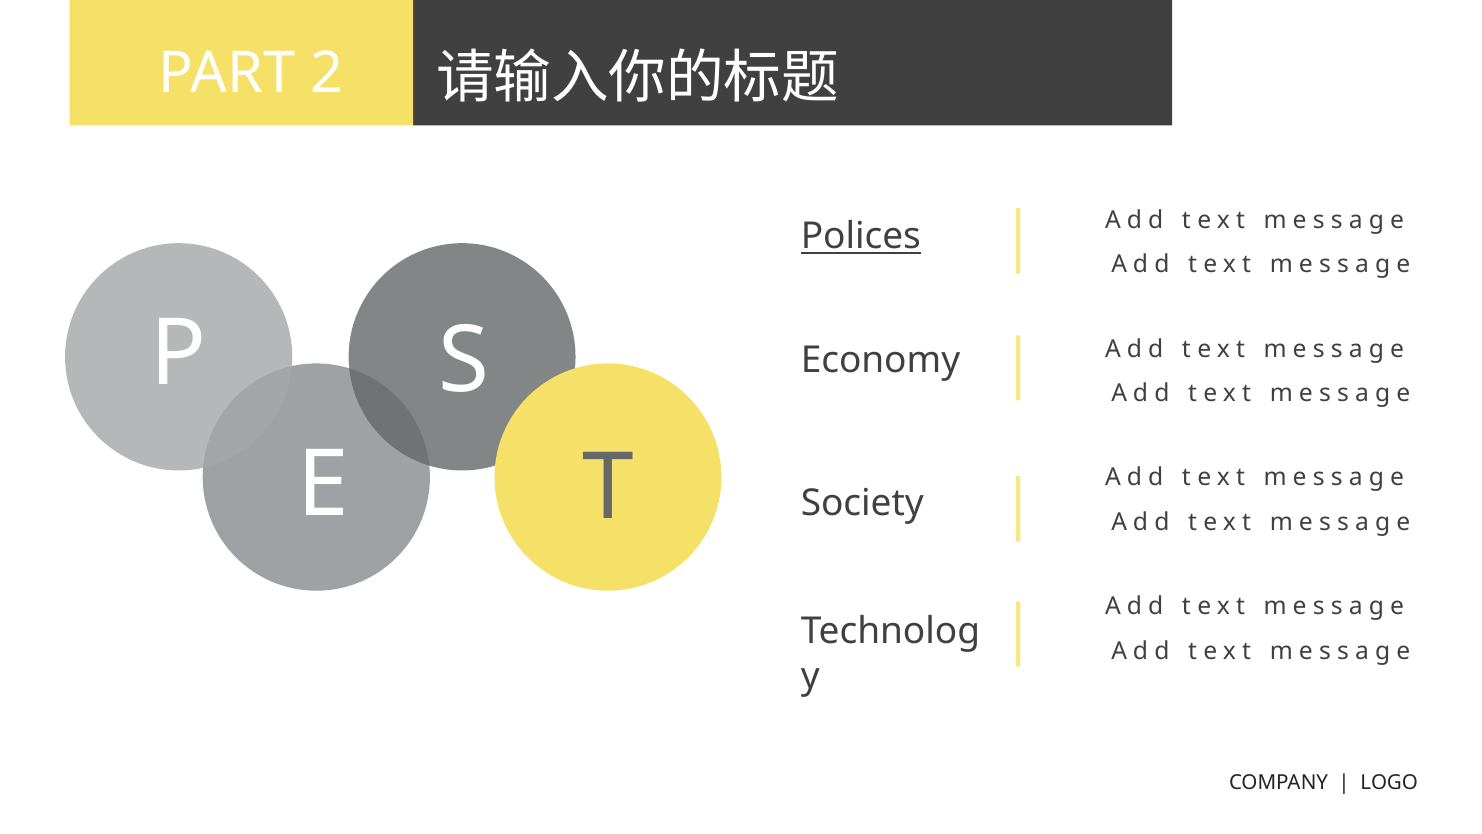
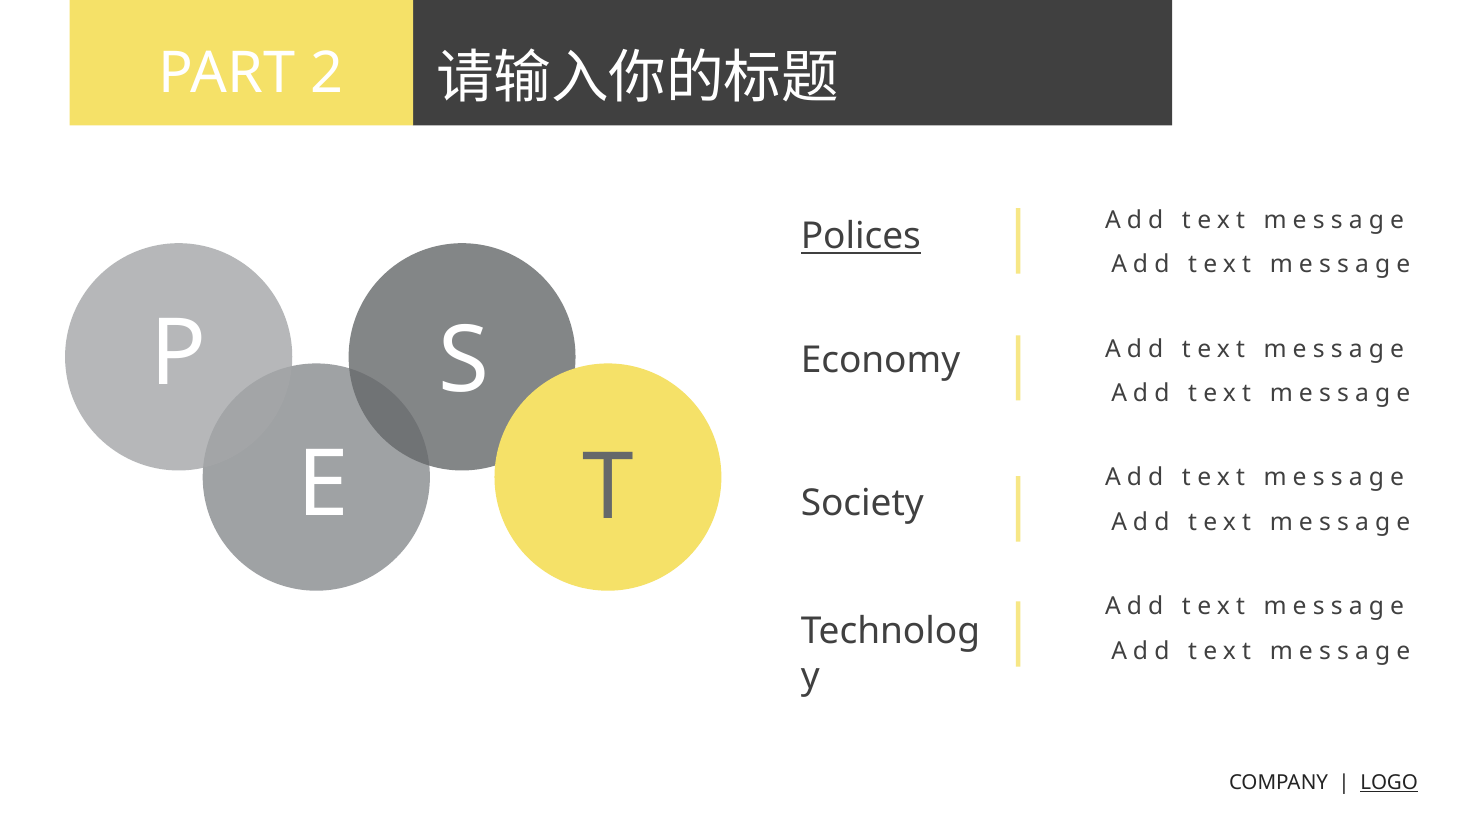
LOGO underline: none -> present (1389, 783)
